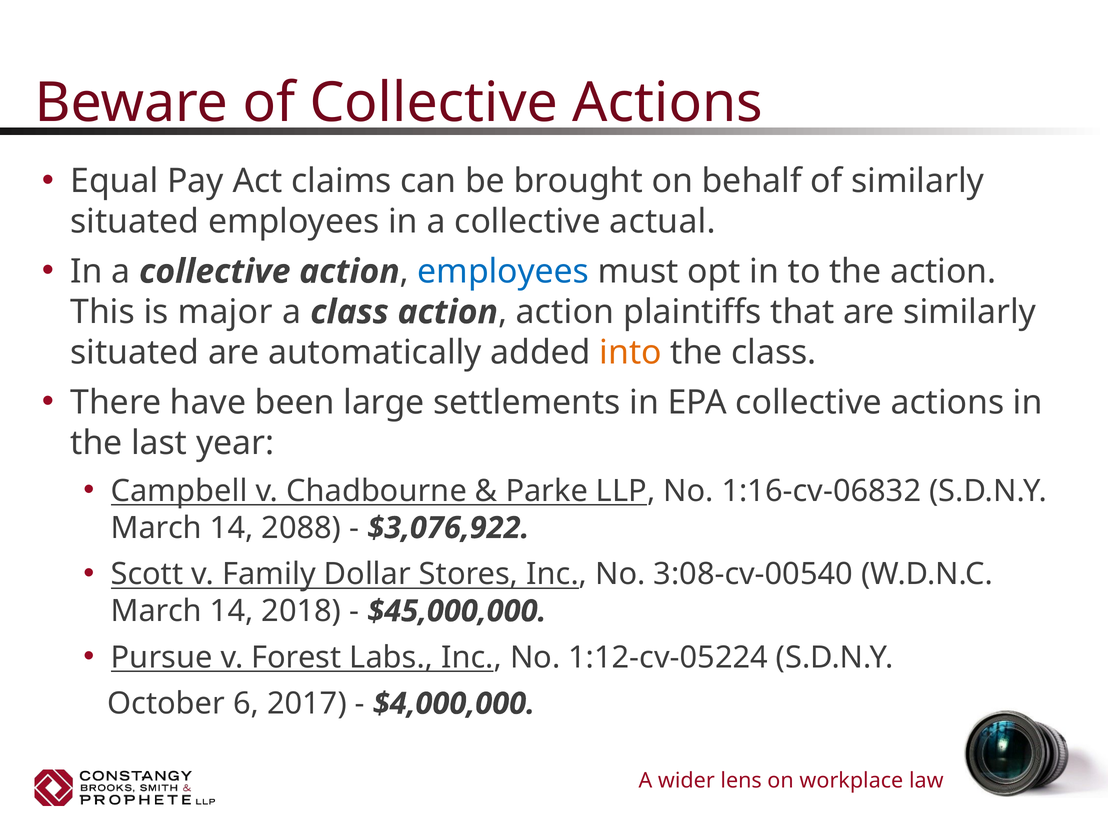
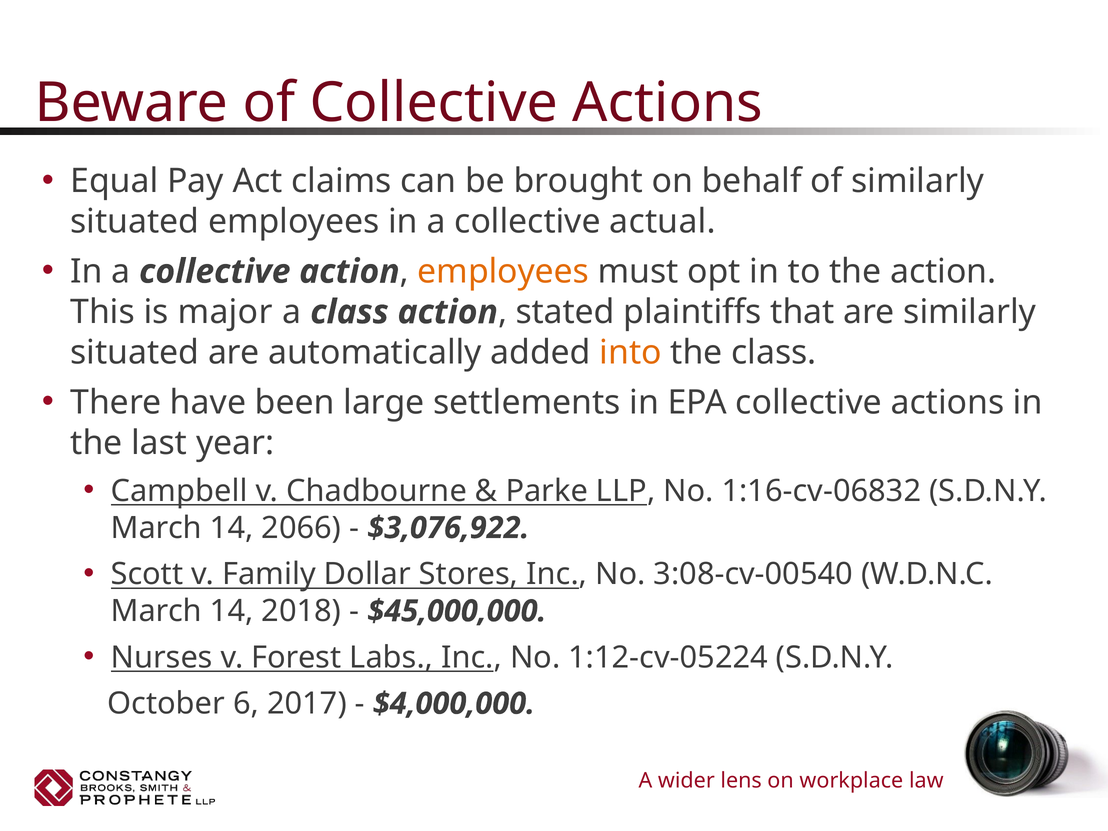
employees colour: blue -> orange (503, 272)
action: action -> stated (565, 312)
2088: 2088 -> 2066 (301, 528)
Pursue: Pursue -> Nurses (162, 657)
